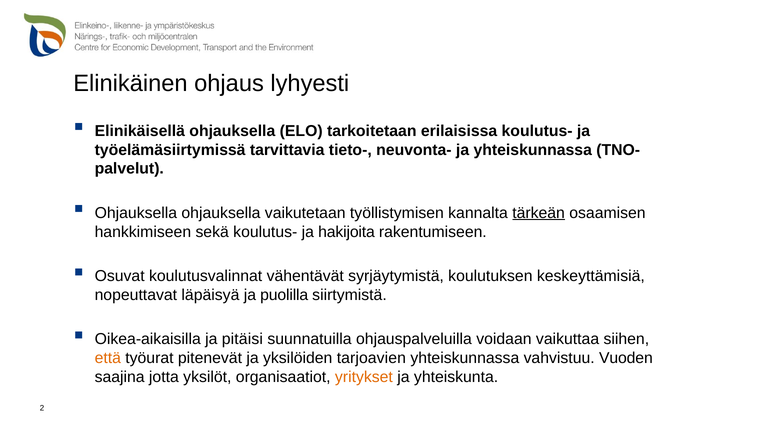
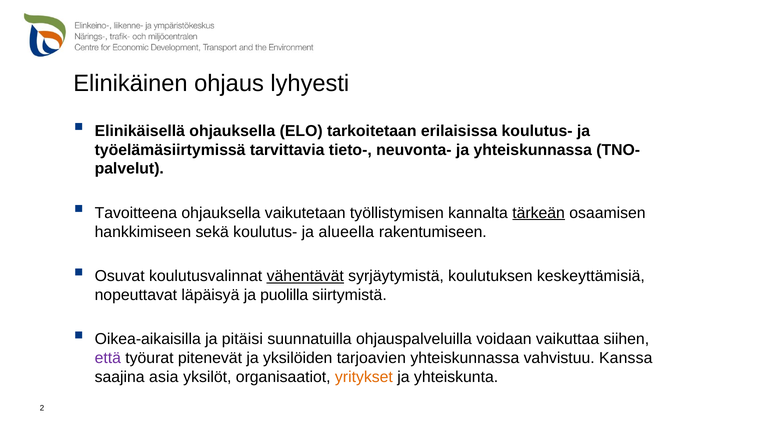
Ohjauksella: Ohjauksella -> Tavoitteena (136, 213)
hakijoita: hakijoita -> alueella (346, 232)
vähentävät underline: none -> present (305, 276)
että colour: orange -> purple (108, 358)
Vuoden: Vuoden -> Kanssa (626, 358)
jotta: jotta -> asia (164, 377)
